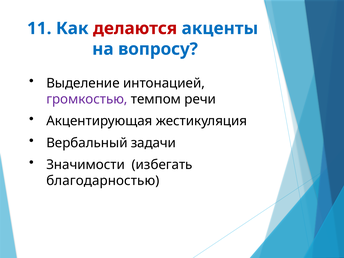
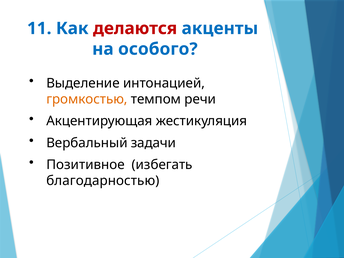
вопросу: вопросу -> особого (158, 49)
громкостью colour: purple -> orange (87, 99)
Значимости: Значимости -> Позитивное (86, 165)
